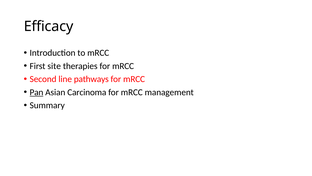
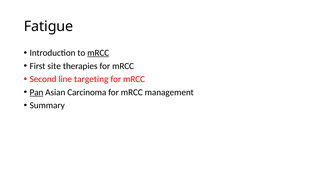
Efficacy: Efficacy -> Fatigue (49, 26)
mRCC underline: none -> present (98, 53)
pathways: pathways -> targeting (91, 79)
